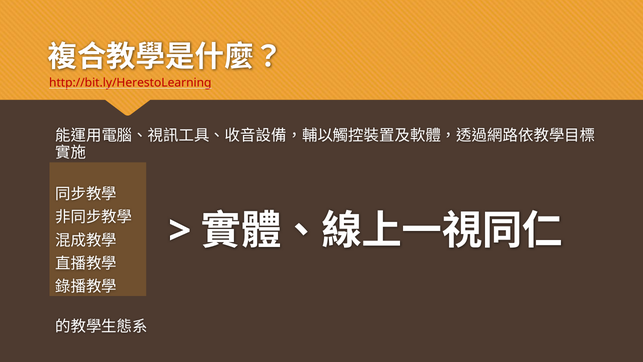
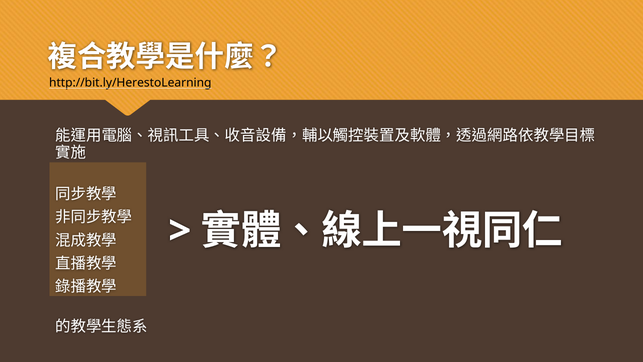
http://bit.ly/HerestoLearning colour: red -> black (130, 83)
